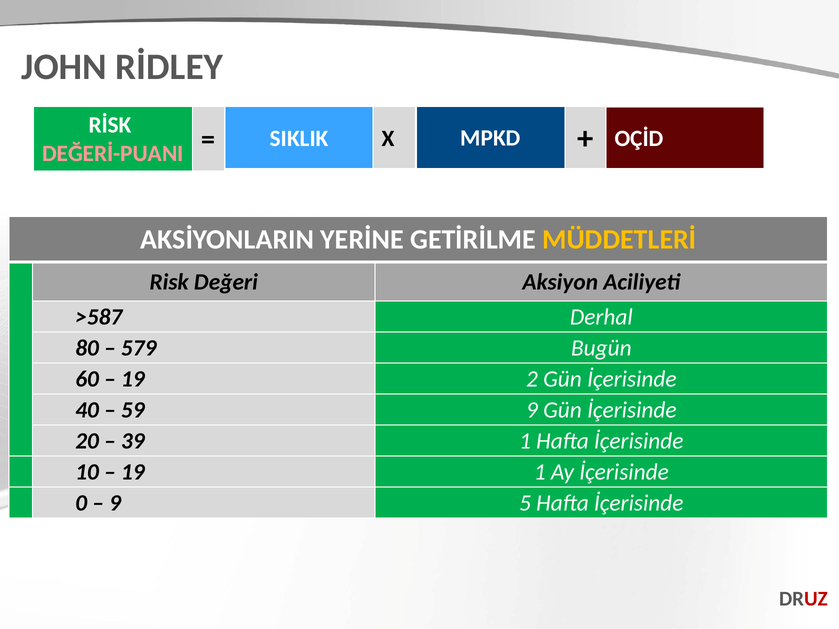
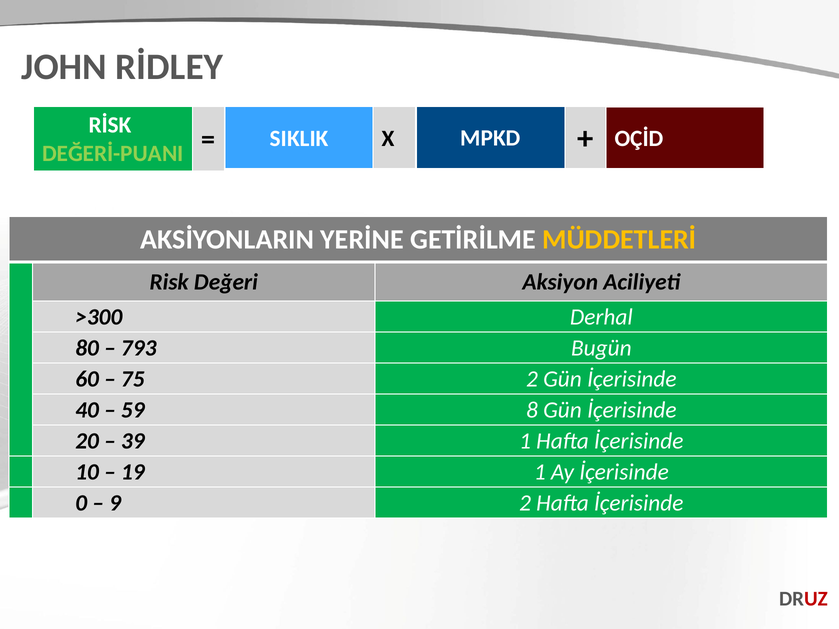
DEĞERİ-PUANI colour: pink -> light green (113, 154)
>587: >587 -> >300 (99, 317)
579: 579 -> 793 (139, 348)
19: 19 -> 75 (133, 379)
59 9: 9 -> 8 (532, 410)
9 5: 5 -> 2 (525, 503)
